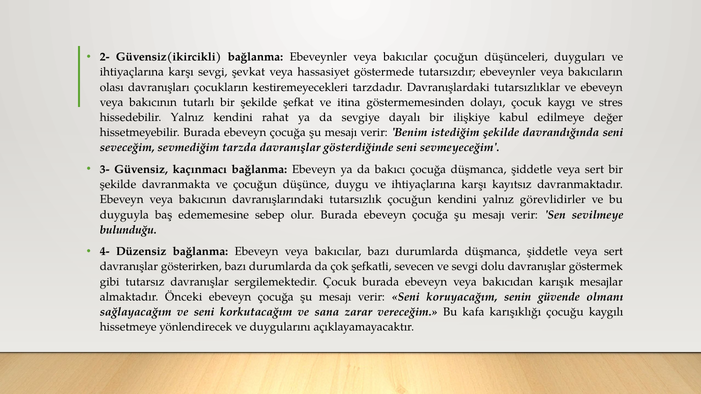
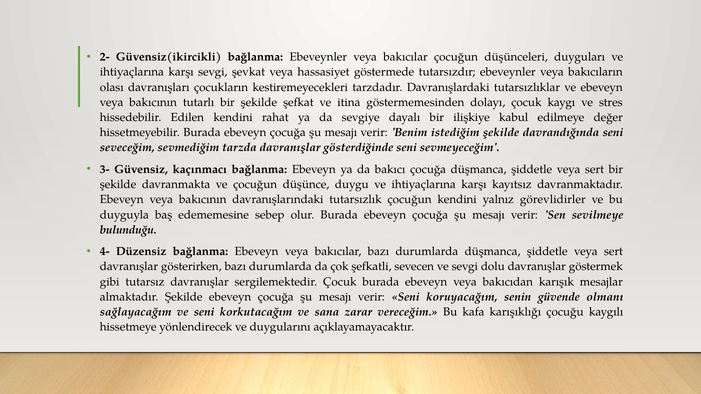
hissedebilir Yalnız: Yalnız -> Edilen (187, 117)
almaktadır Önceki: Önceki -> Şekilde (184, 297)
